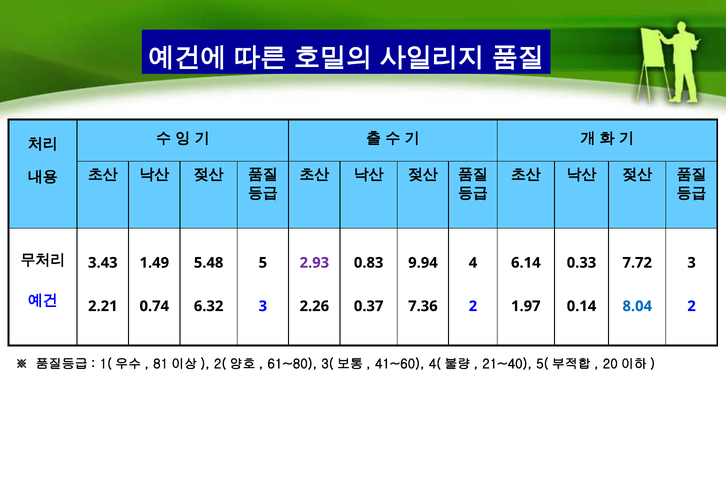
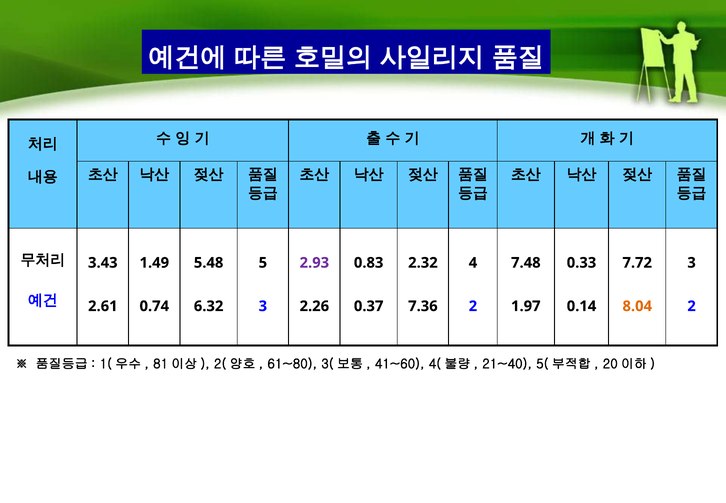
9.94: 9.94 -> 2.32 (423, 263)
6.14: 6.14 -> 7.48 (526, 263)
2.21: 2.21 -> 2.61 (103, 306)
8.04 colour: blue -> orange (637, 306)
